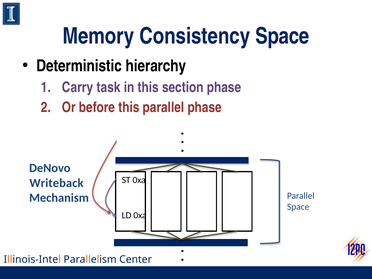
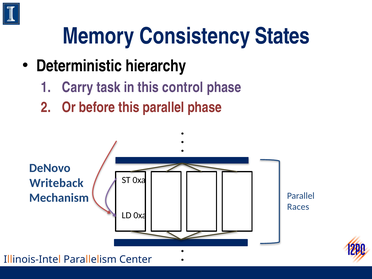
Consistency Space: Space -> States (282, 36)
section: section -> control (183, 87)
Space: Space -> Races (298, 207)
